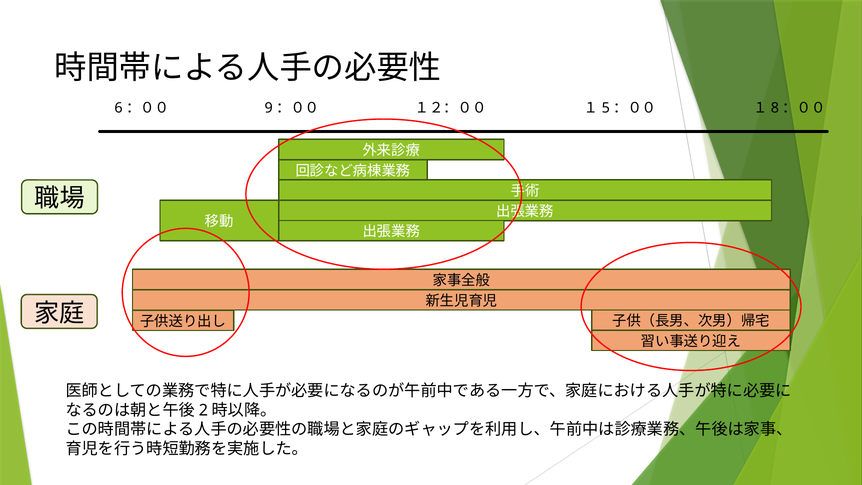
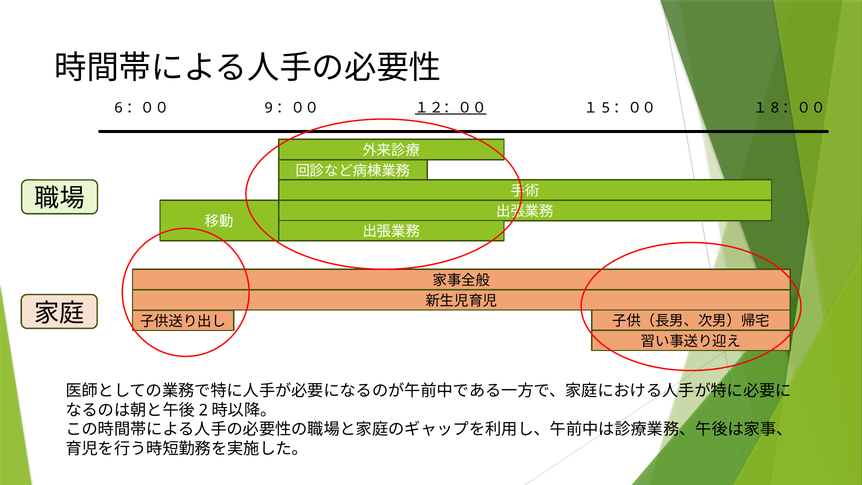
１２：００ underline: none -> present (451, 108)
